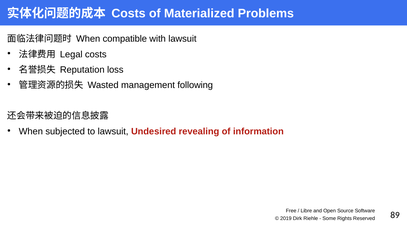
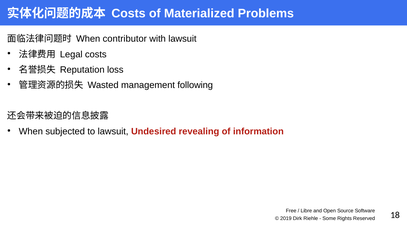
compatible: compatible -> contributor (125, 39)
89: 89 -> 18 (395, 215)
